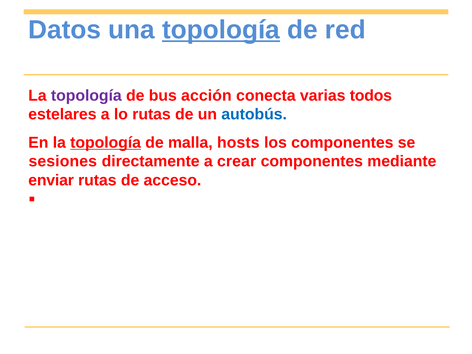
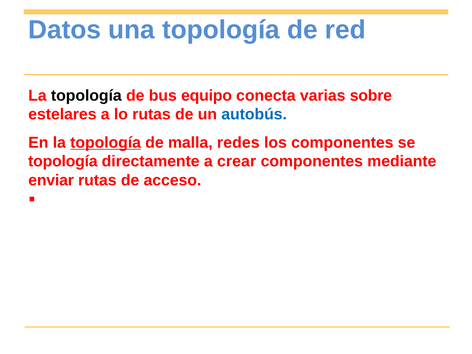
topología underline: present -> none (221, 30)
topología colour: purple -> black (86, 96)
acción: acción -> equipo (207, 96)
todos: todos -> sobre (371, 96)
hosts: hosts -> redes (238, 143)
sesiones: sesiones -> topología (63, 161)
